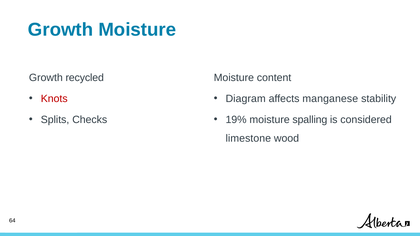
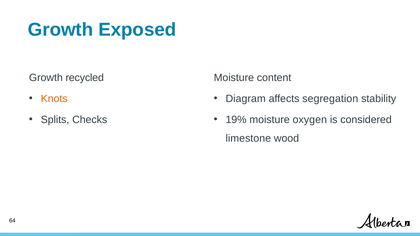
Growth Moisture: Moisture -> Exposed (137, 30)
Knots colour: red -> orange (54, 99)
manganese: manganese -> segregation (330, 99)
spalling: spalling -> oxygen (310, 120)
